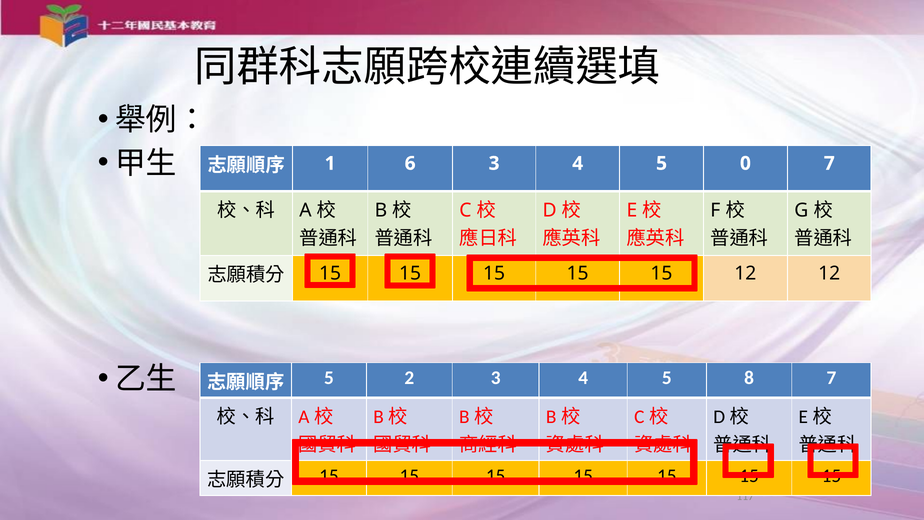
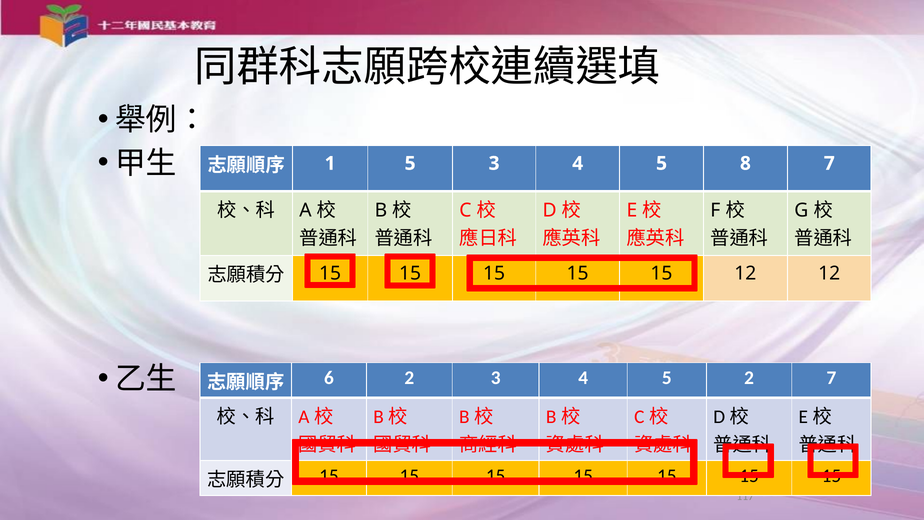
1 6: 6 -> 5 (410, 163)
0: 0 -> 8 (745, 163)
5: 5 -> 6 (329, 378)
5 8: 8 -> 2 (749, 378)
